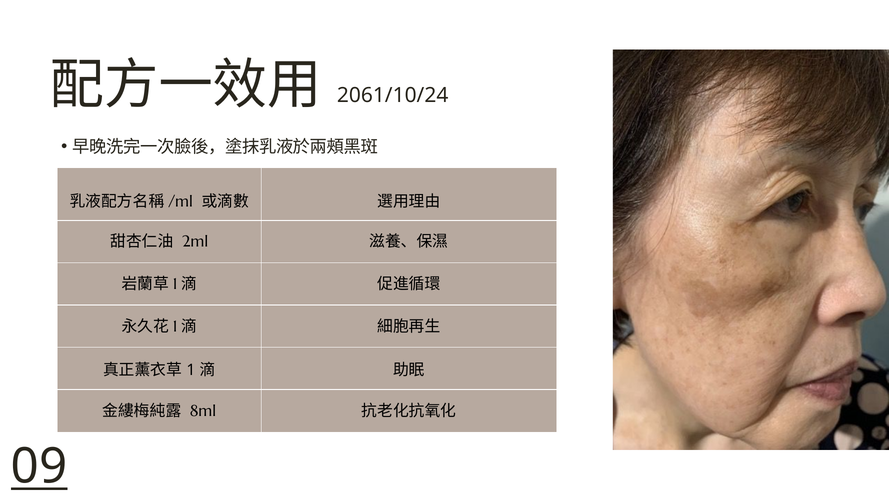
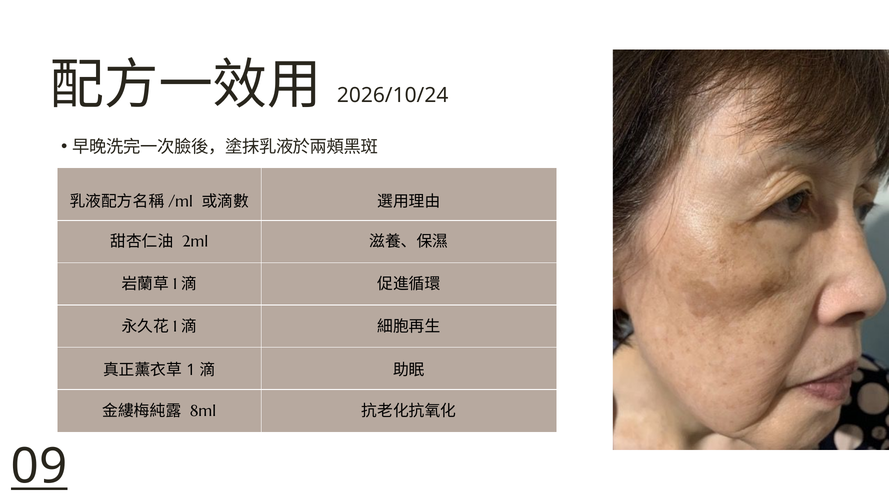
2061/10/24: 2061/10/24 -> 2026/10/24 (393, 96)
